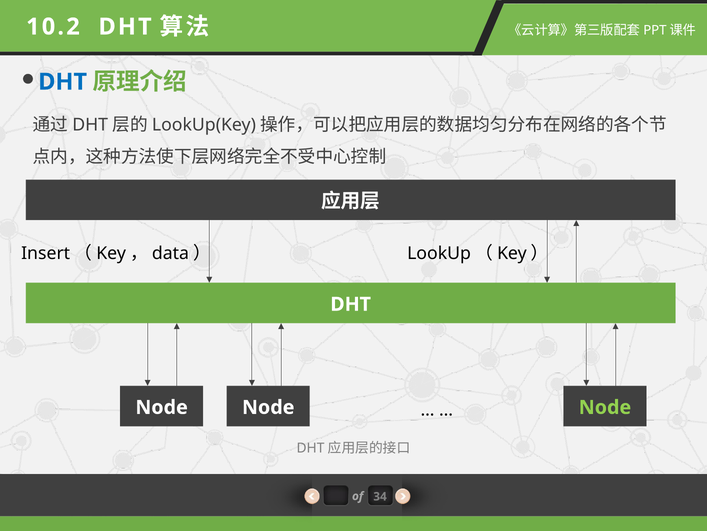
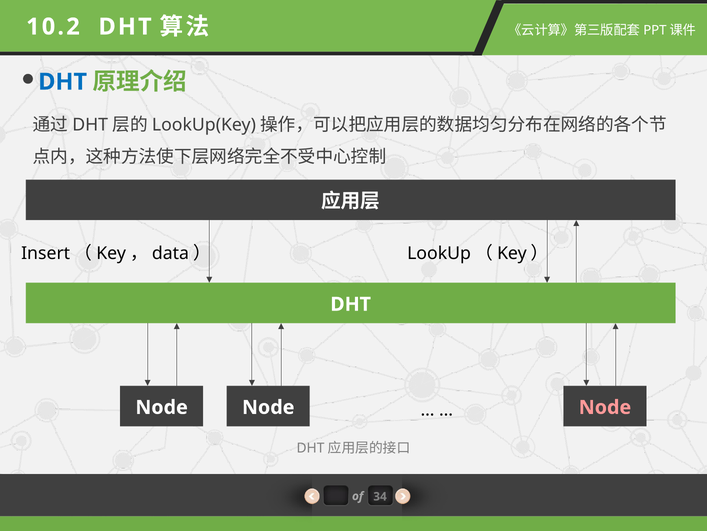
Node colour: light green -> pink (605, 407)
